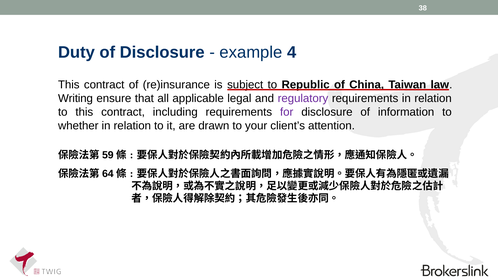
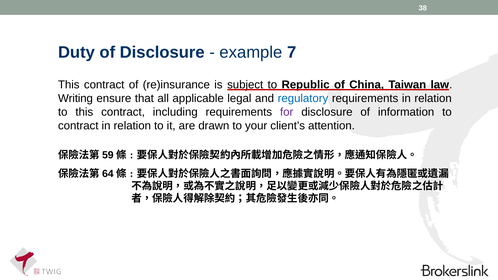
4: 4 -> 7 (292, 53)
regulatory colour: purple -> blue (303, 98)
whether: whether -> contract (78, 126)
